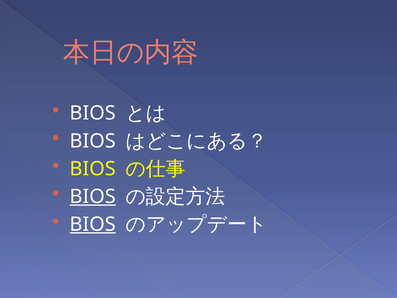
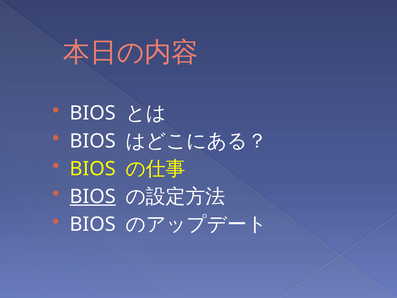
BIOS underline: present -> none (93, 224)
